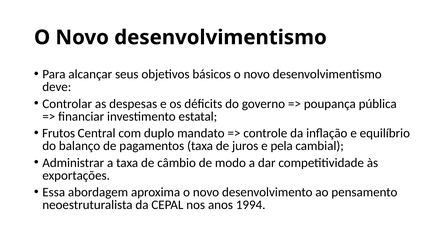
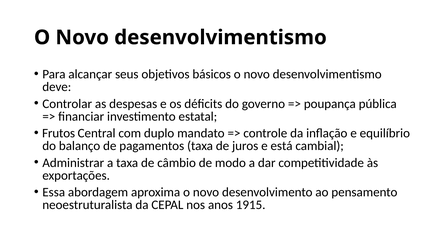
pela: pela -> está (282, 146)
1994: 1994 -> 1915 (251, 205)
